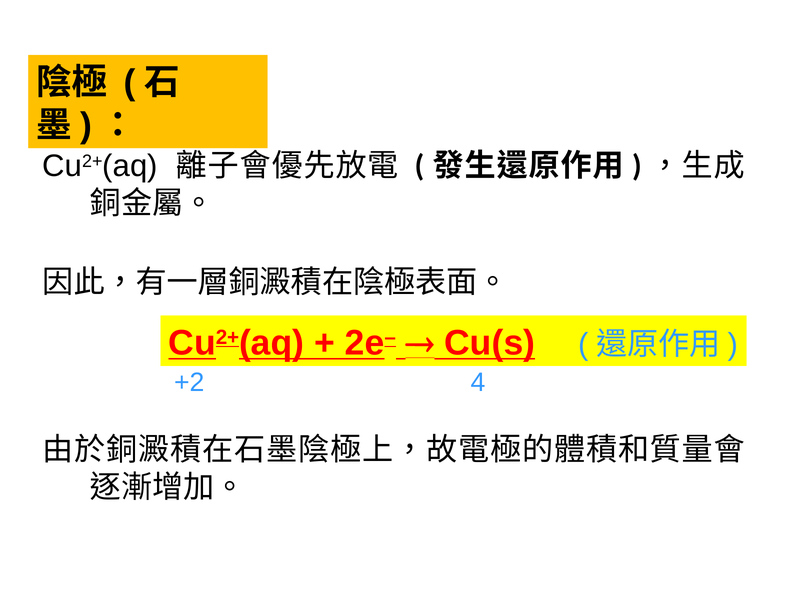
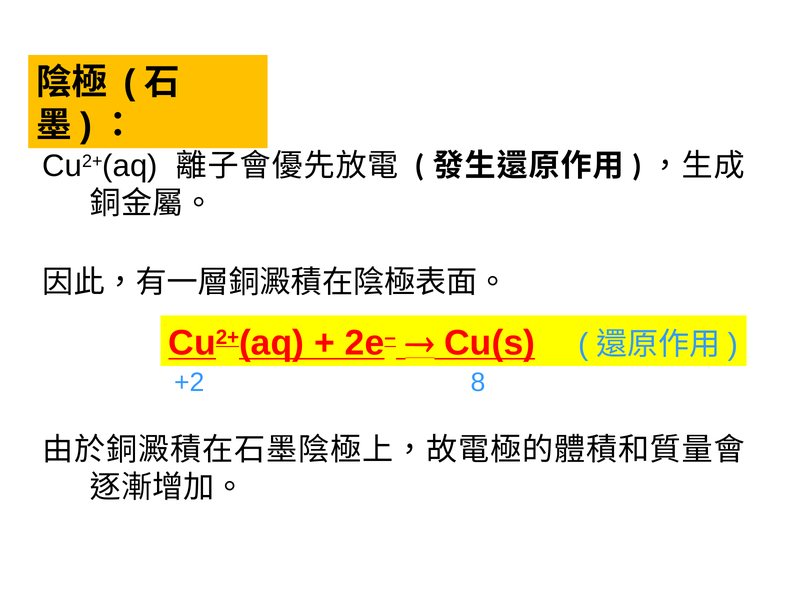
4: 4 -> 8 (478, 383)
